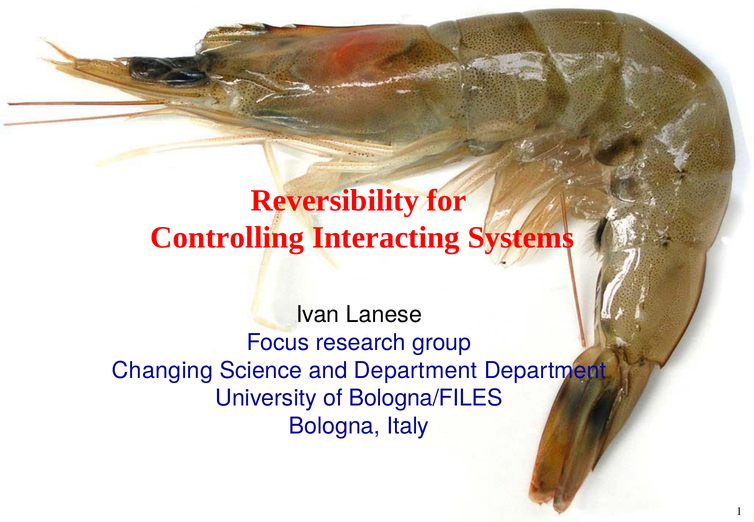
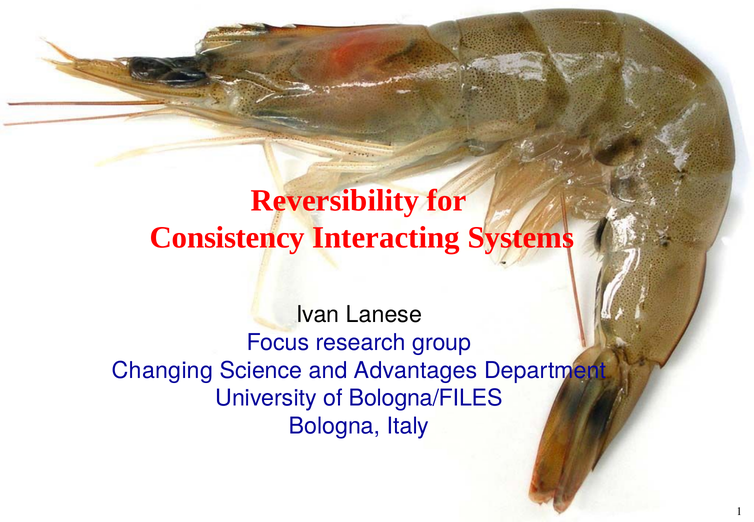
Controlling: Controlling -> Consistency (227, 238)
and Department: Department -> Advantages (416, 370)
